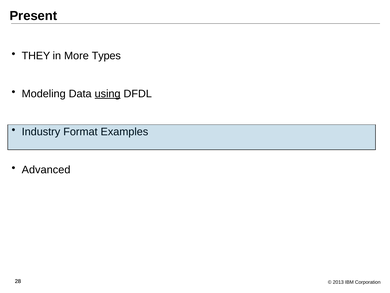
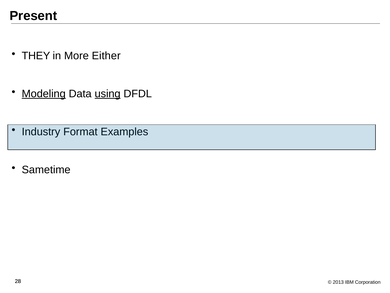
Types: Types -> Either (106, 56)
Modeling underline: none -> present (44, 94)
Advanced: Advanced -> Sametime (46, 169)
